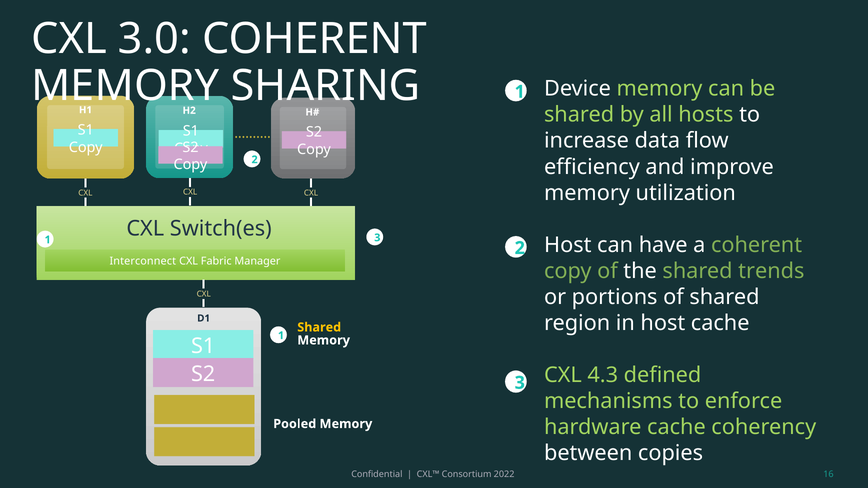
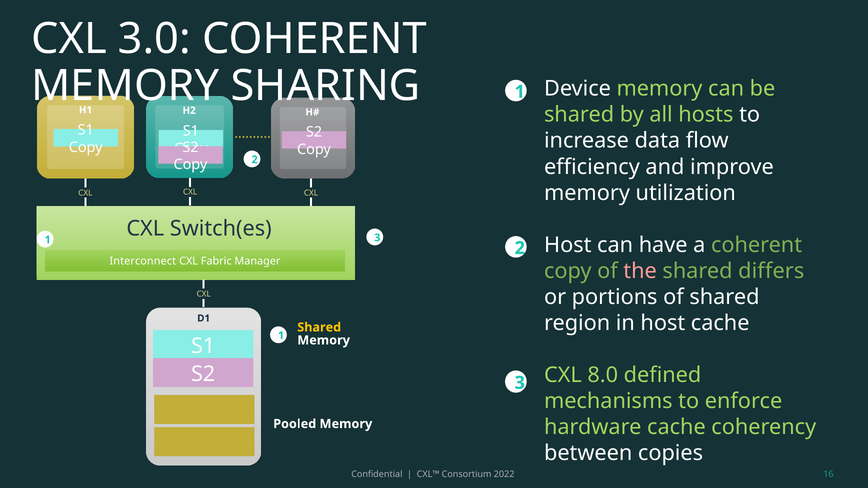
the colour: white -> pink (640, 271)
trends: trends -> differs (771, 271)
4.3: 4.3 -> 8.0 (603, 375)
